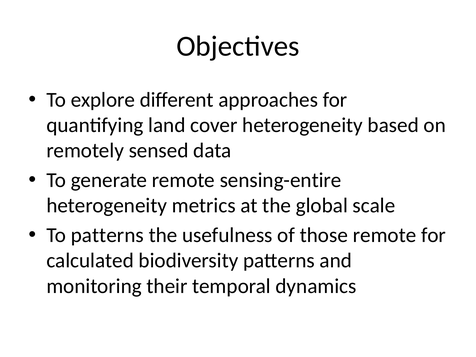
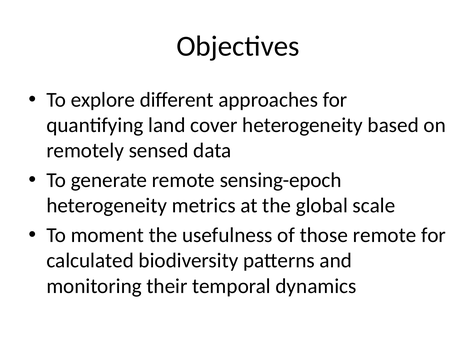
sensing-entire: sensing-entire -> sensing-epoch (281, 180)
To patterns: patterns -> moment (107, 235)
